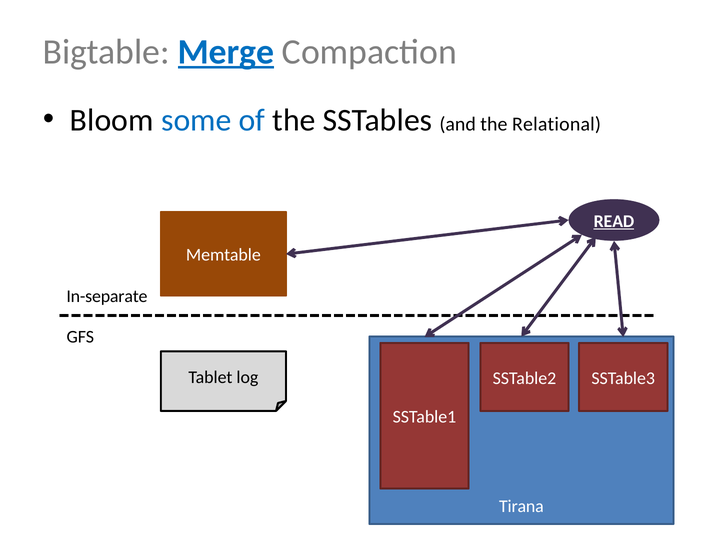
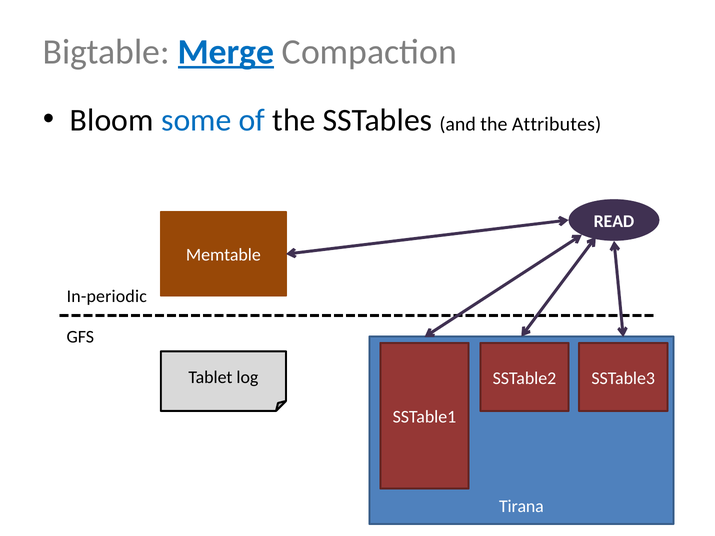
Relational: Relational -> Attributes (557, 124)
READ underline: present -> none (614, 221)
In-separate: In-separate -> In-periodic (107, 296)
